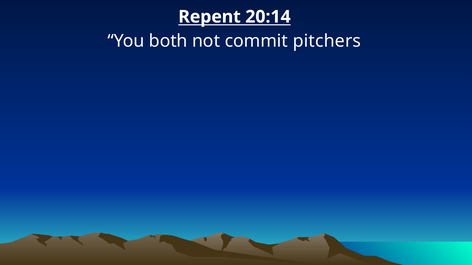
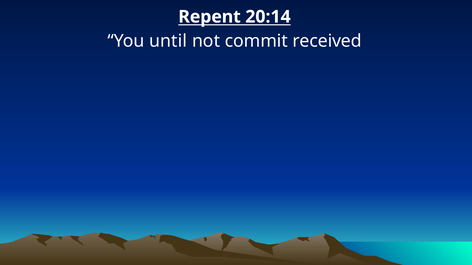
both: both -> until (168, 41)
pitchers: pitchers -> received (327, 41)
